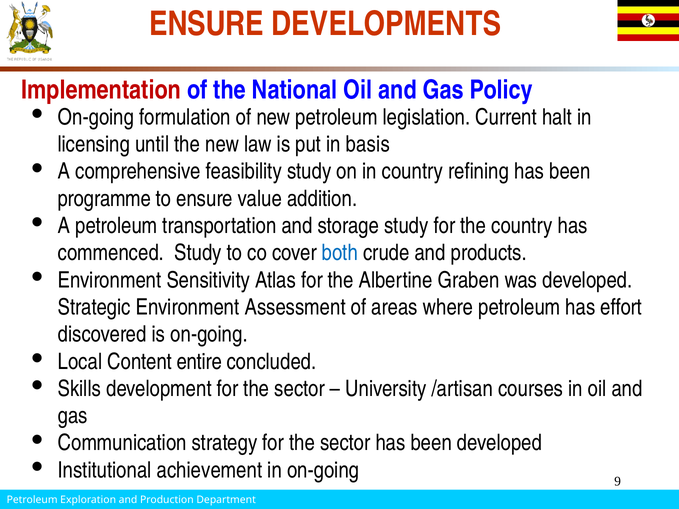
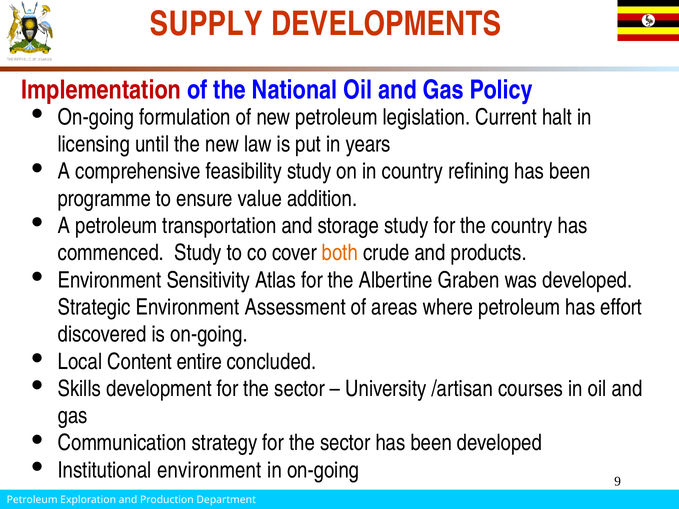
ENSURE: ENSURE -> SUPPLY (206, 24)
basis: basis -> years (368, 144)
both colour: blue -> orange (340, 253)
Institutional achievement: achievement -> environment (209, 470)
